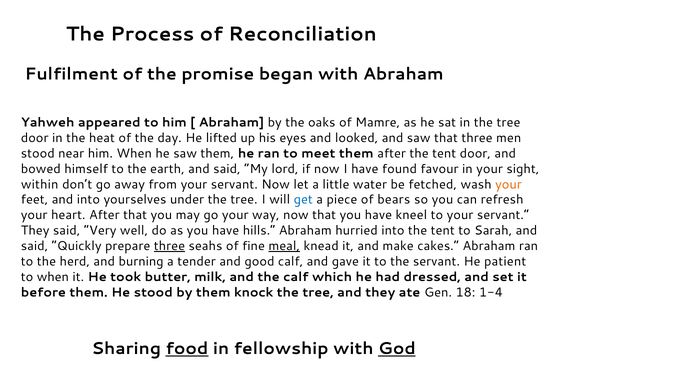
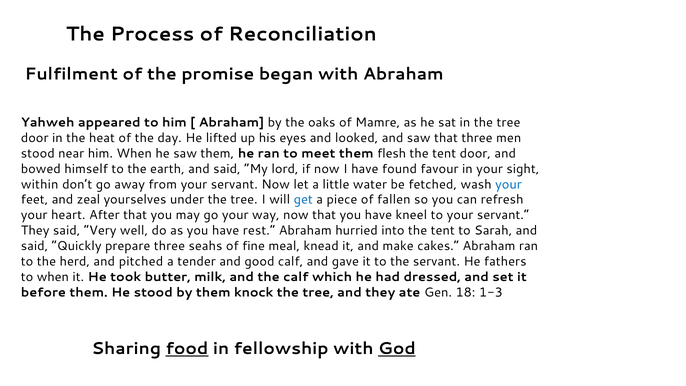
them after: after -> flesh (392, 153)
your colour: orange -> blue (509, 184)
and into: into -> zeal (88, 200)
bears: bears -> fallen (394, 200)
hills: hills -> rest (259, 230)
three underline: present -> none (169, 246)
meal underline: present -> none (284, 246)
burning: burning -> pitched (141, 261)
patient: patient -> fathers (505, 261)
1-4: 1-4 -> 1-3 (491, 292)
